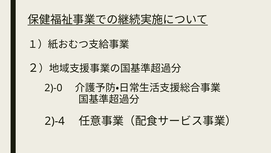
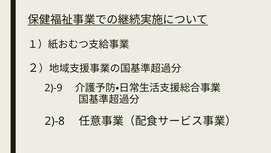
2)‐0: 2)‐0 -> 2)‐9 (53, 88)
2)‐4: 2)‐4 -> 2)‐8 (55, 121)
